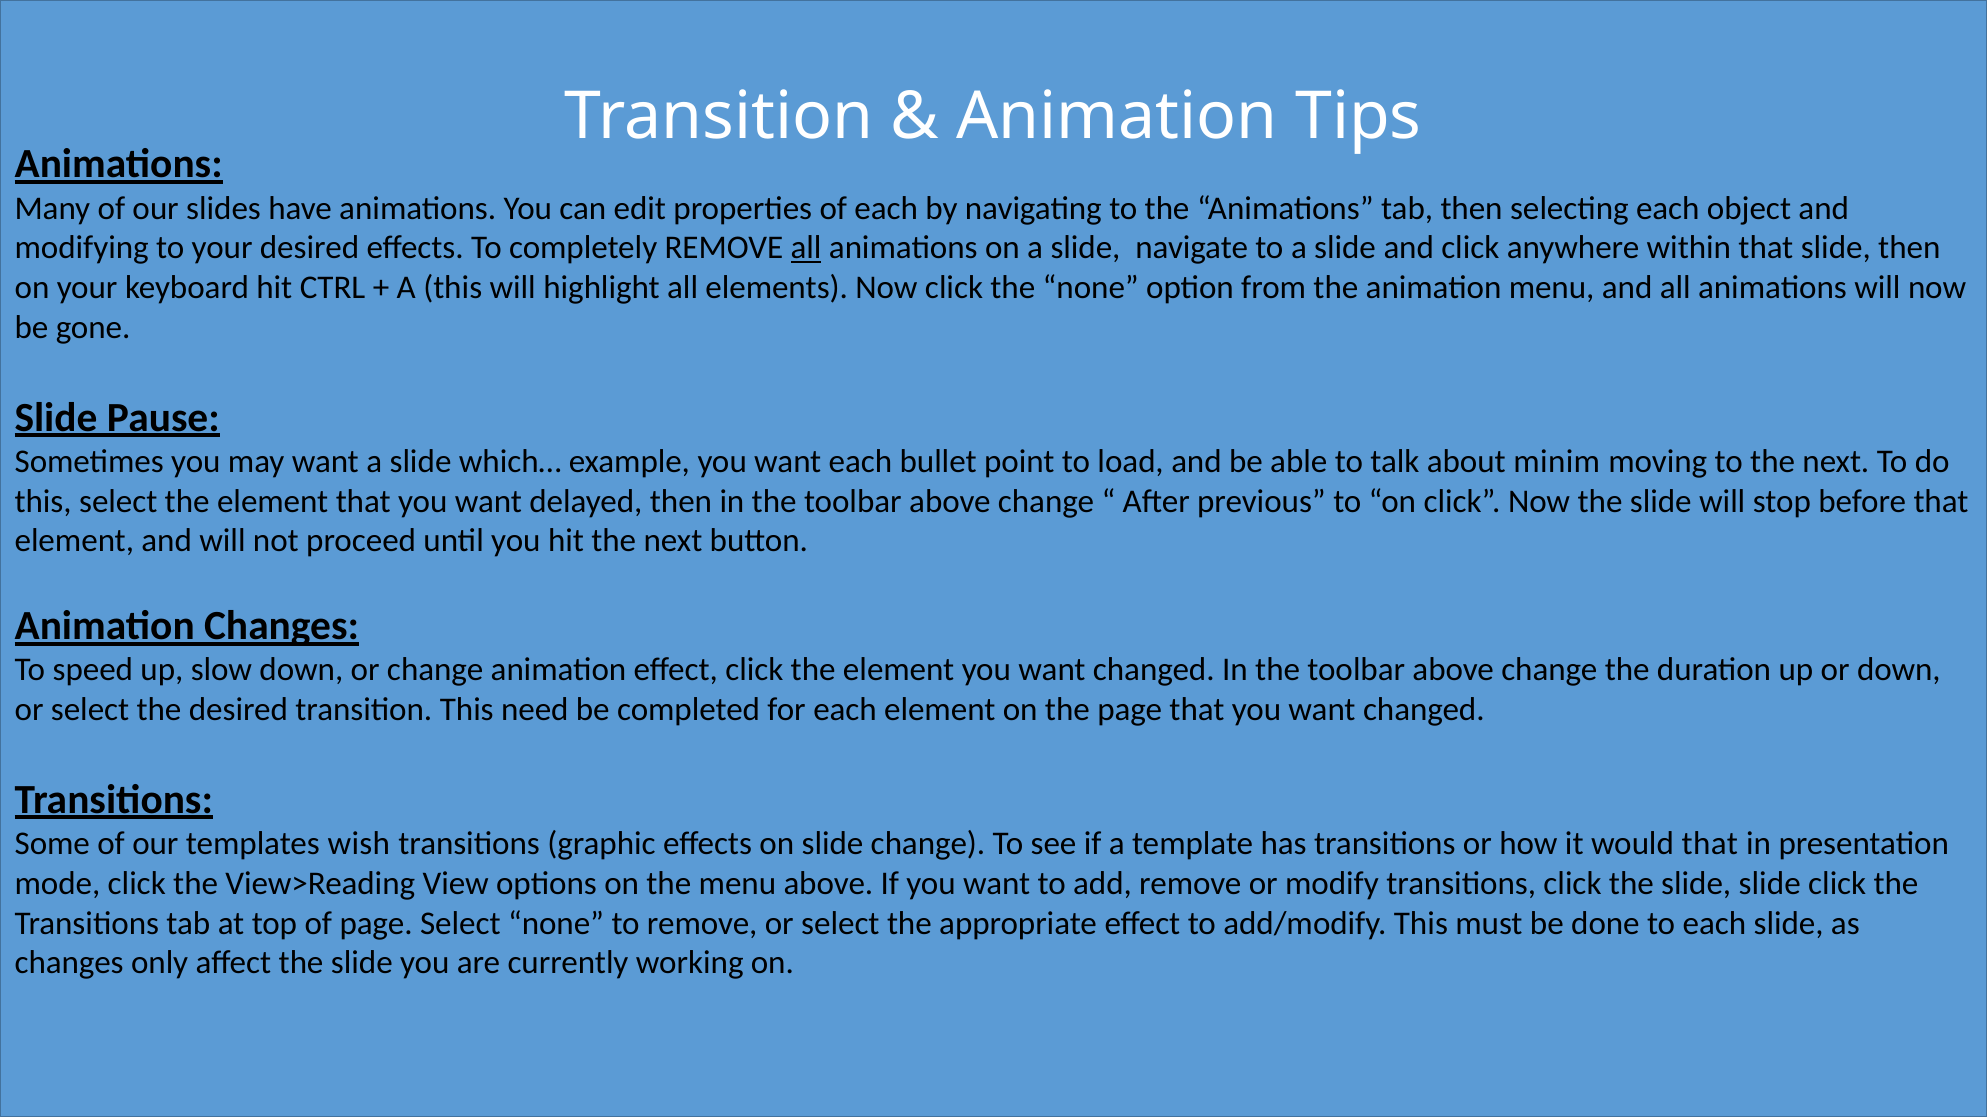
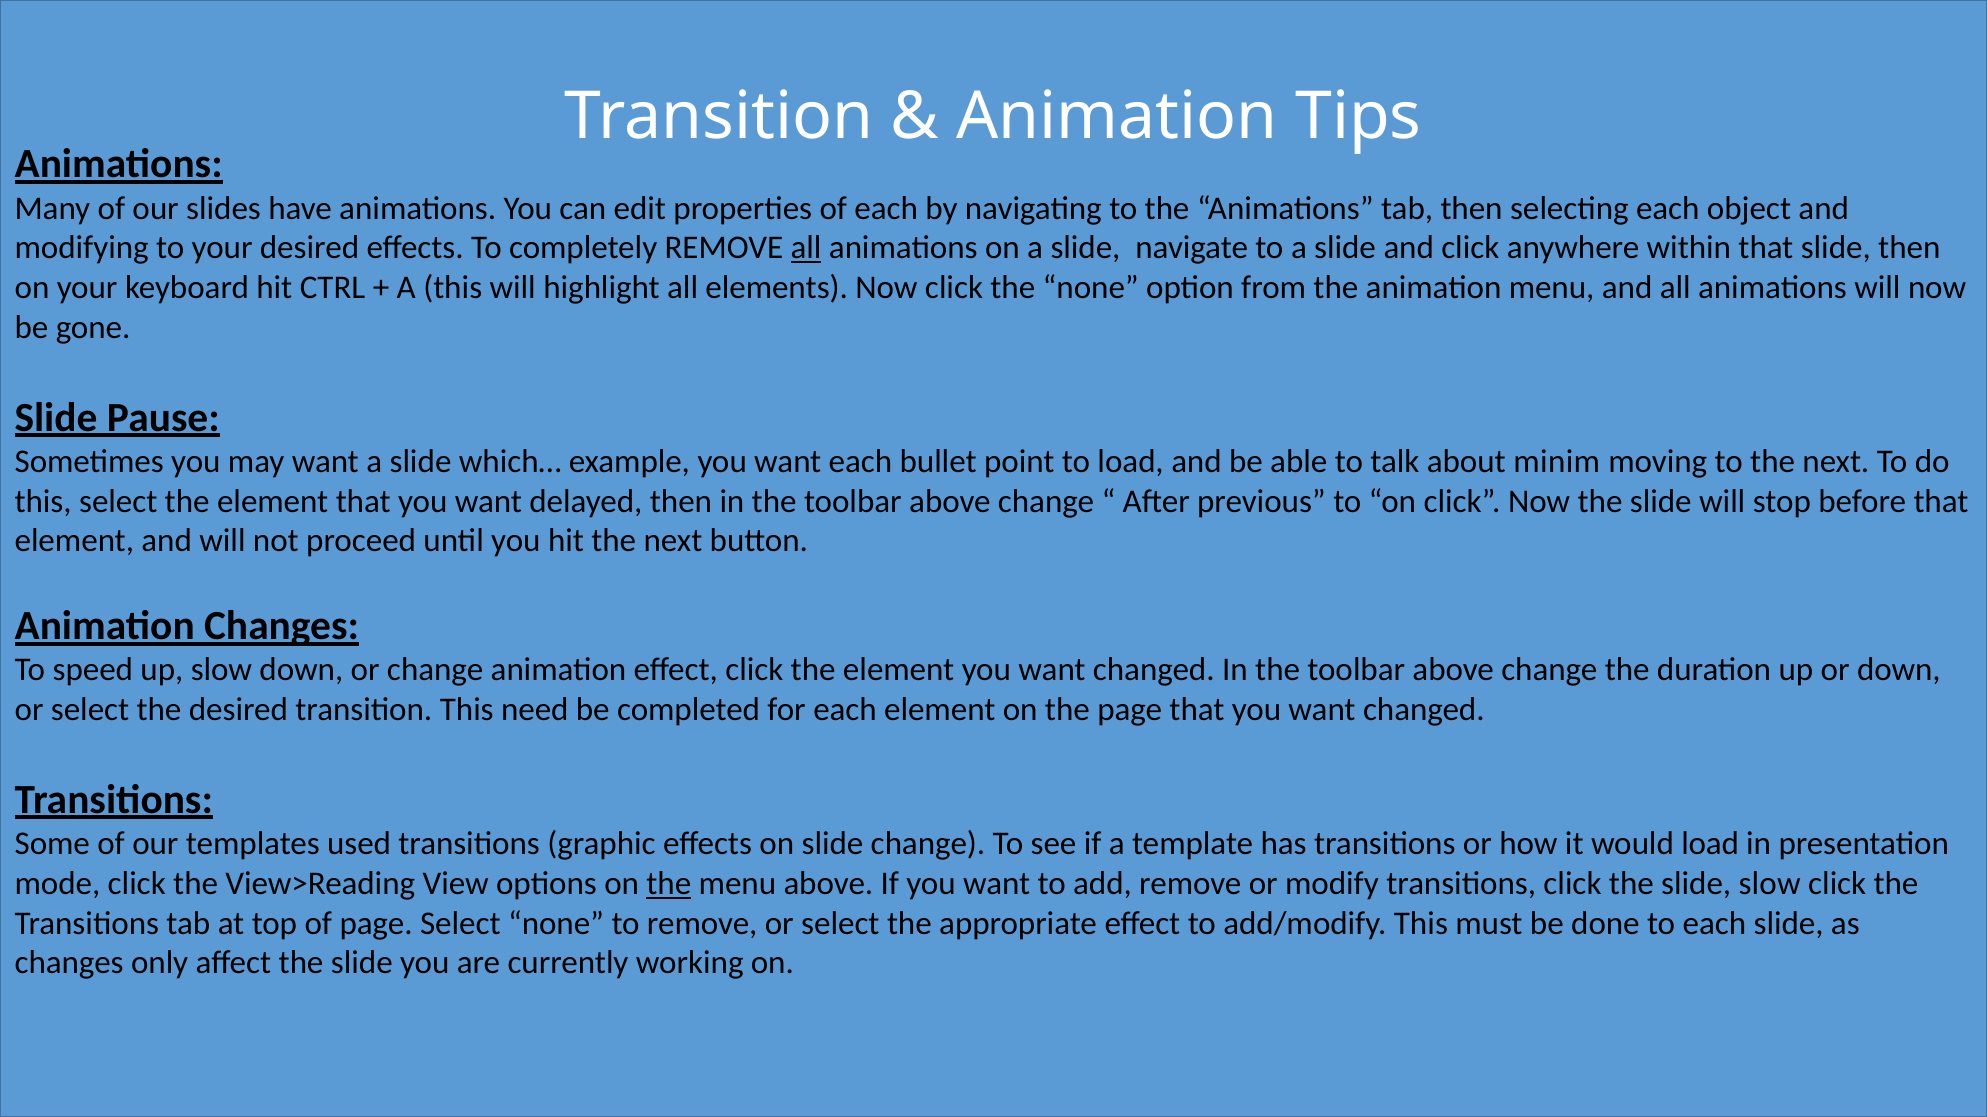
wish: wish -> used (359, 844)
would that: that -> load (1710, 844)
the underline: none -> present (669, 884)
slide slide: slide -> slow (1770, 884)
